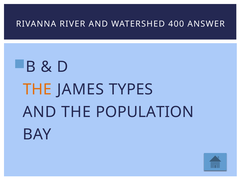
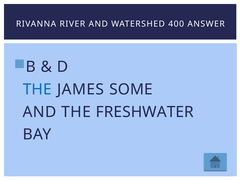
THE colour: orange -> blue (37, 89)
TYPES: TYPES -> SOME (131, 89)
POPULATION: POPULATION -> FRESHWATER (145, 112)
